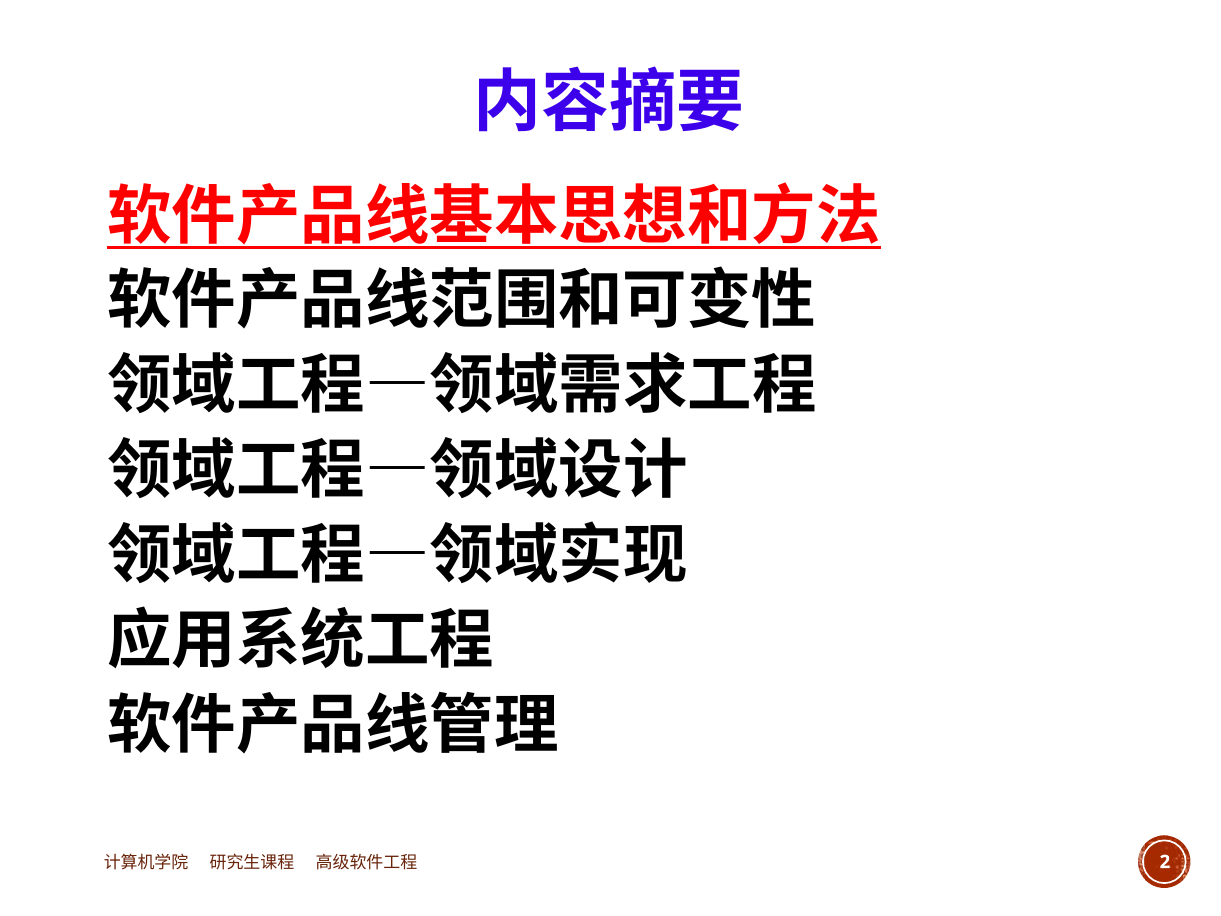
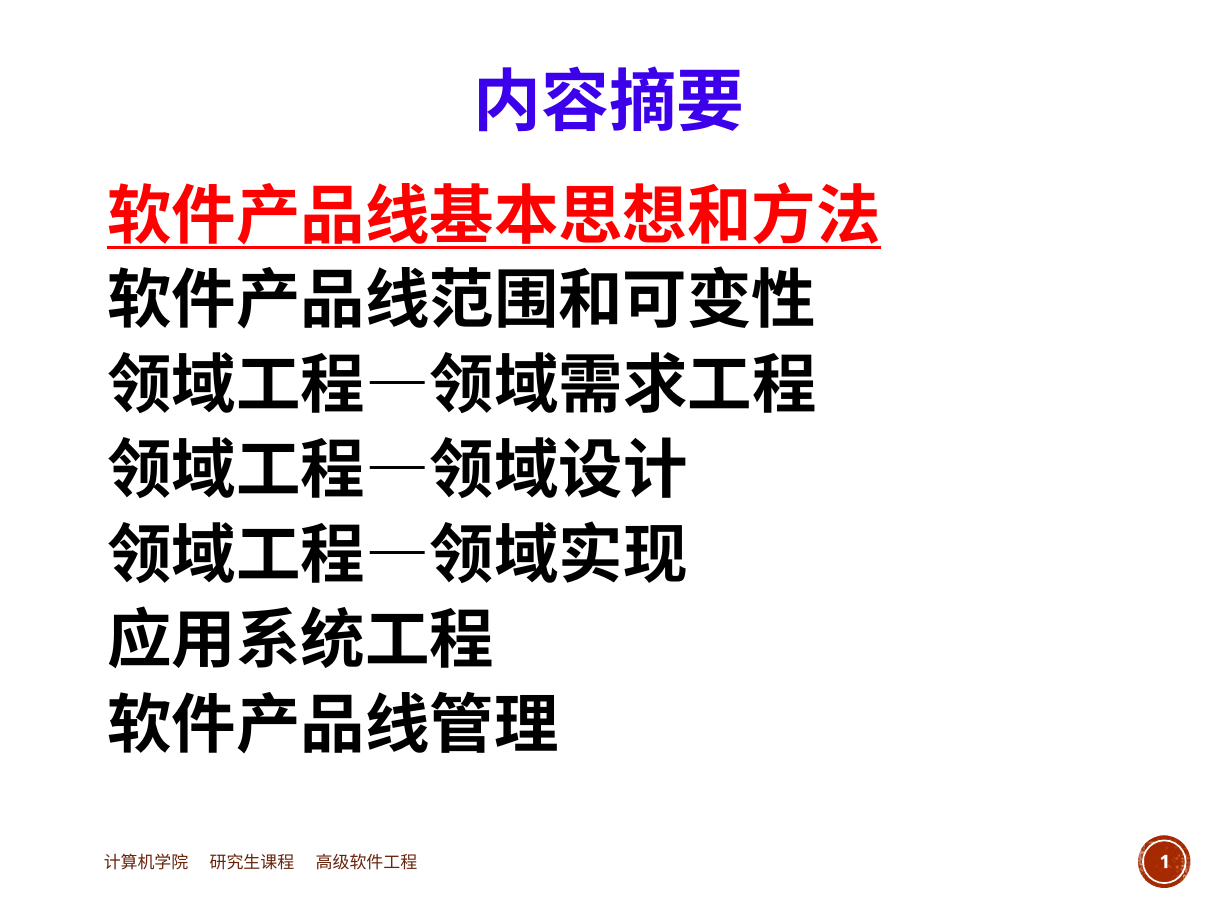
2: 2 -> 1 (1165, 862)
